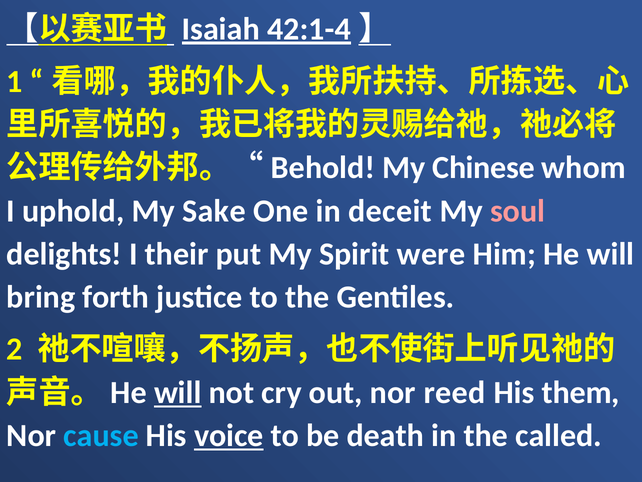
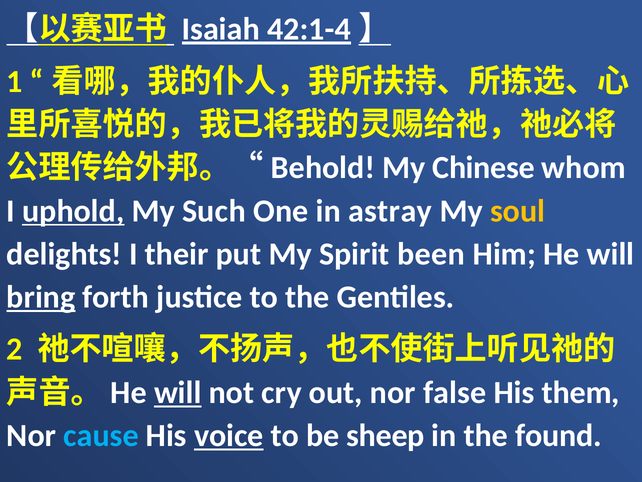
uphold underline: none -> present (73, 211)
Sake: Sake -> Such (214, 211)
deceit: deceit -> astray (390, 211)
soul colour: pink -> yellow (518, 211)
were: were -> been (431, 254)
bring underline: none -> present (41, 297)
reed: reed -> false (455, 392)
death: death -> sheep (386, 435)
called: called -> found (559, 435)
